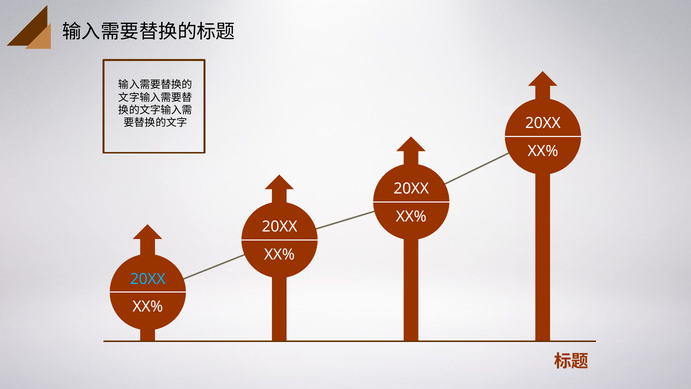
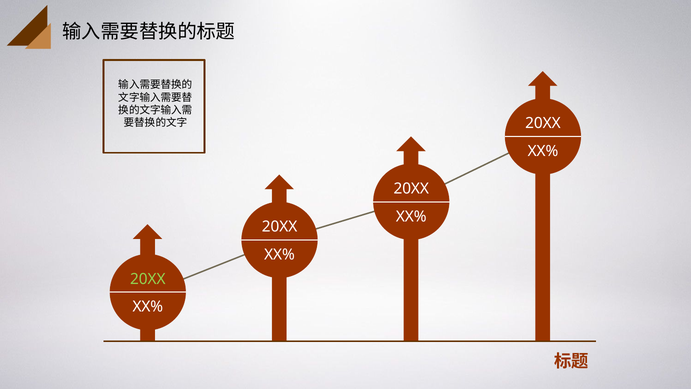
20XX colour: light blue -> light green (148, 279)
